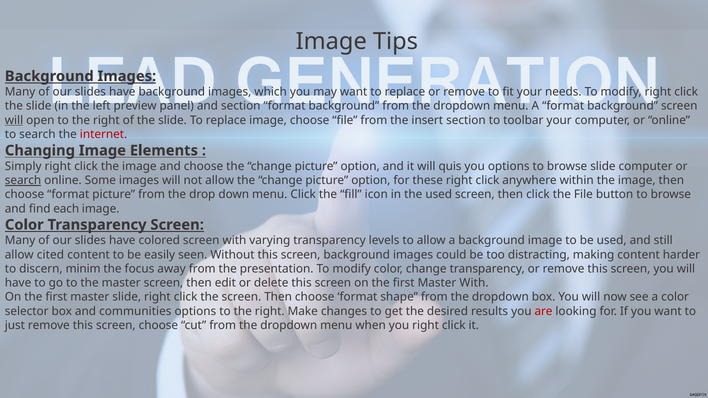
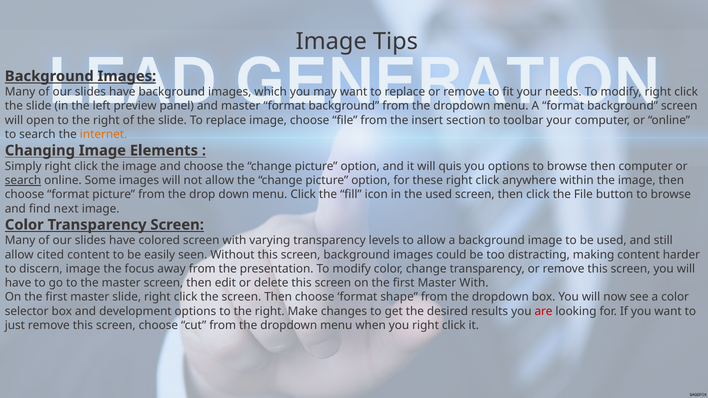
and section: section -> master (241, 106)
will underline: present -> none (14, 120)
internet colour: red -> orange (104, 134)
browse slide: slide -> then (603, 166)
each: each -> next (66, 209)
discern minim: minim -> image (83, 269)
communities: communities -> development (135, 311)
